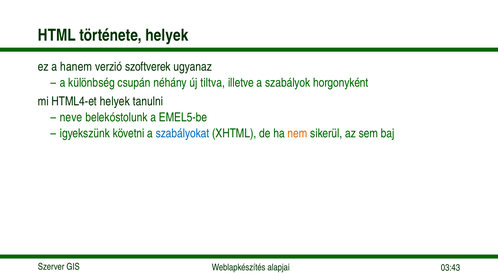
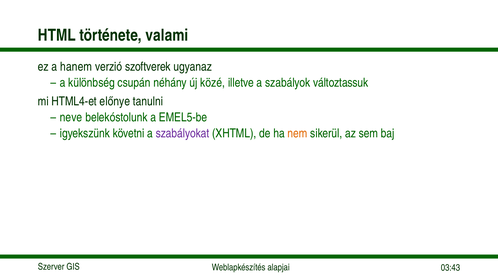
története helyek: helyek -> valami (167, 35)
tiltva: tiltva -> közé (213, 83)
horgonyként: horgonyként -> változtassuk (341, 83)
HTML4-et helyek: helyek -> előnye (115, 101)
szabályokat colour: blue -> purple (183, 133)
